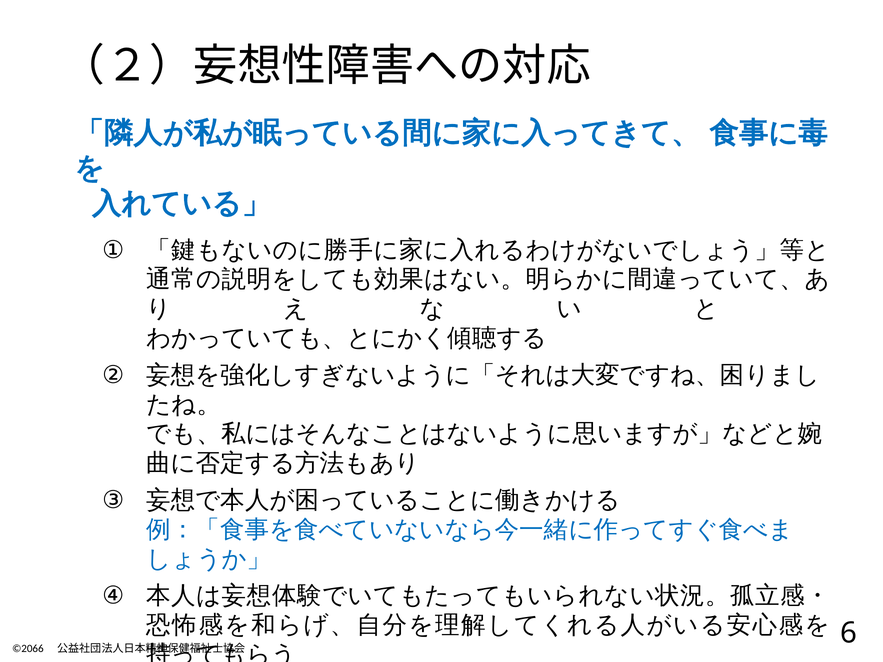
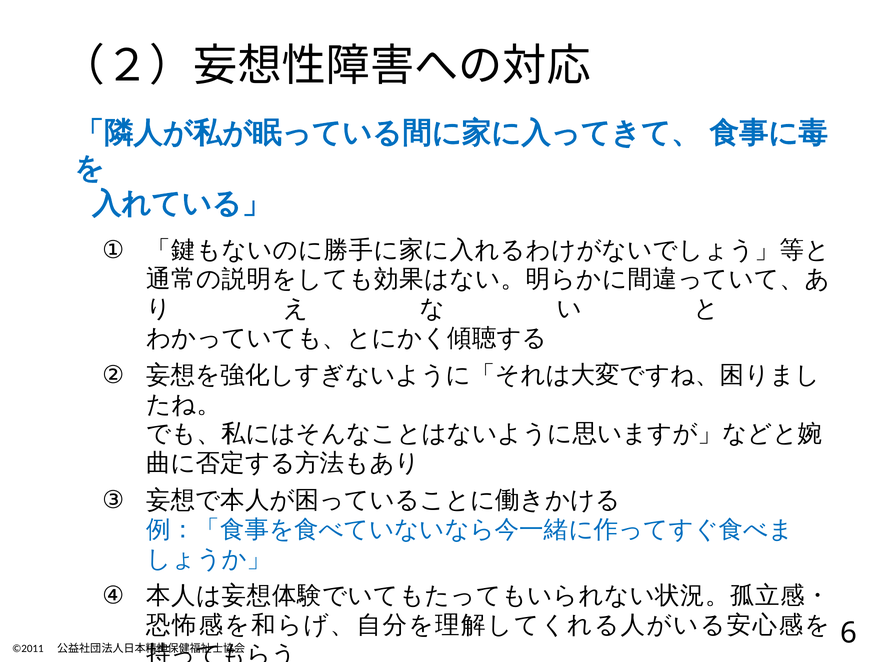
©2066: ©2066 -> ©2011 (28, 649)
